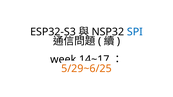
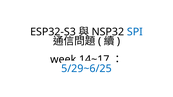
5/29~6/25 colour: orange -> blue (86, 69)
